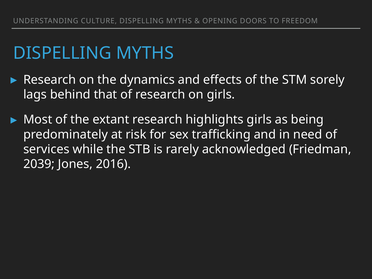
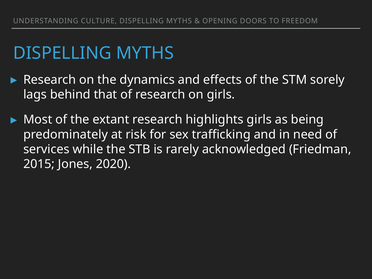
2039: 2039 -> 2015 (39, 164)
2016: 2016 -> 2020 (113, 164)
